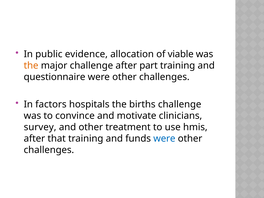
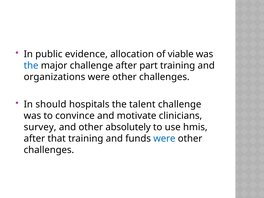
the colour: orange -> blue (31, 66)
questionnaire: questionnaire -> organizations (54, 77)
factors: factors -> should (51, 104)
births: births -> talent (142, 104)
treatment: treatment -> absolutely (128, 127)
